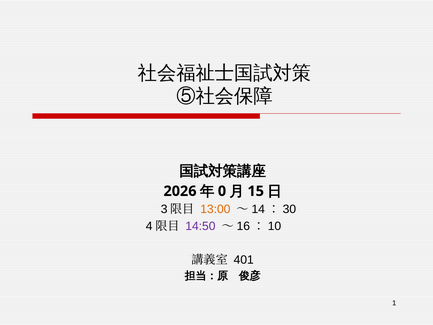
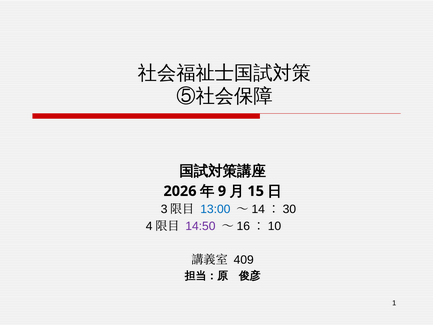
0: 0 -> 9 (222, 191)
13:00 colour: orange -> blue (215, 209)
401: 401 -> 409 (244, 260)
